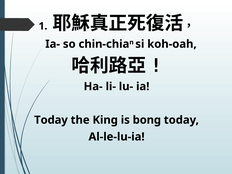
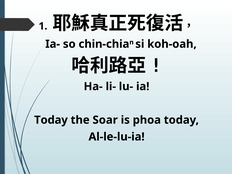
King: King -> Soar (105, 120)
bong: bong -> phoa (147, 120)
